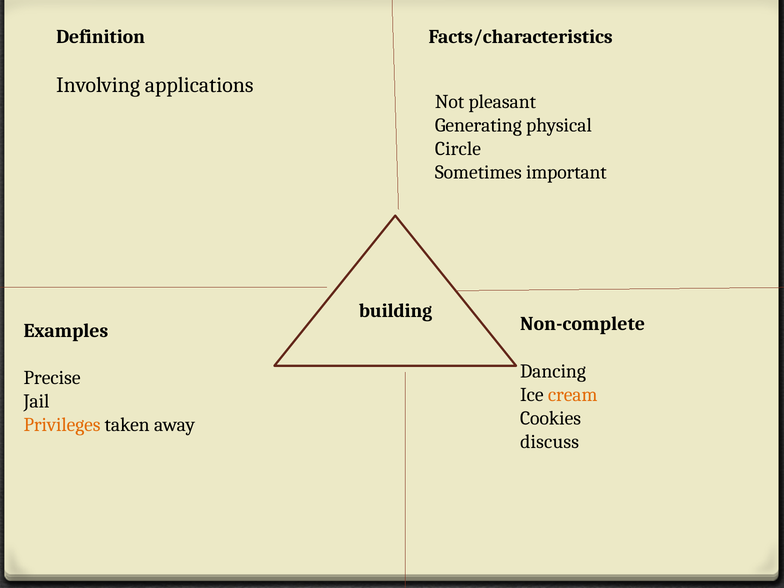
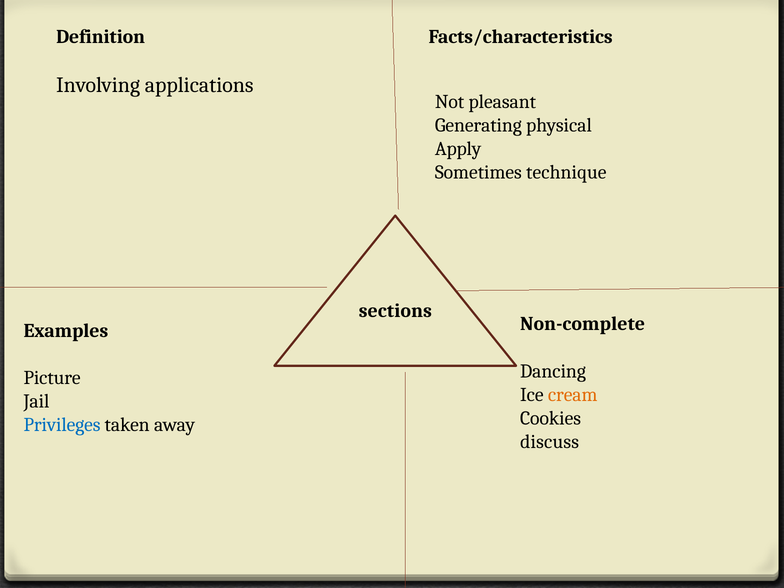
Circle: Circle -> Apply (458, 149)
important: important -> technique (566, 172)
building: building -> sections (395, 311)
Precise: Precise -> Picture (52, 378)
Privileges colour: orange -> blue (62, 425)
